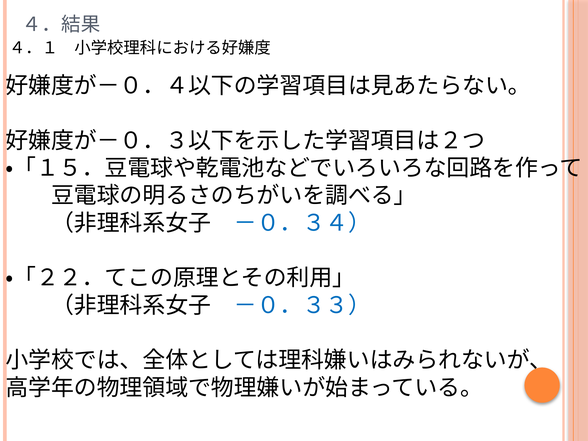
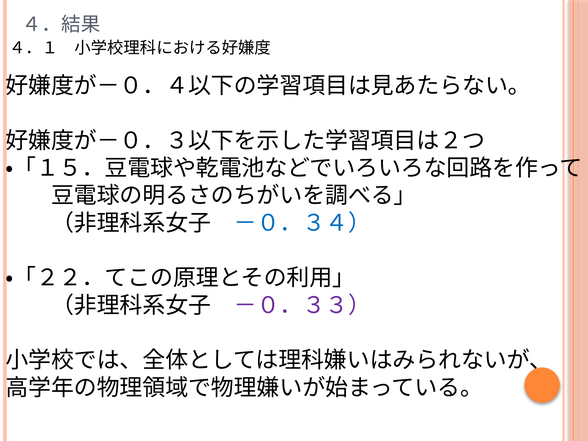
－０．３３） colour: blue -> purple (302, 306)
